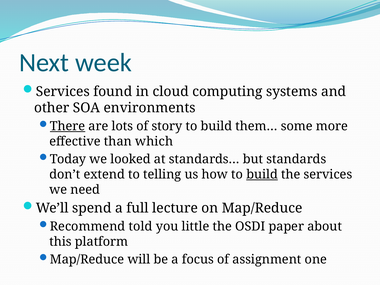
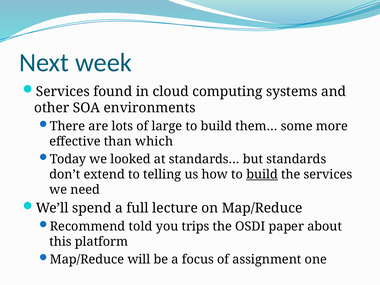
There underline: present -> none (68, 126)
story: story -> large (167, 126)
little: little -> trips (195, 226)
